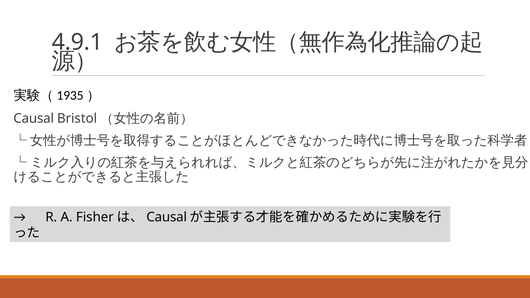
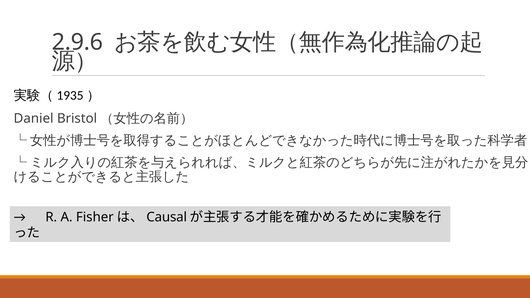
4.9.1: 4.9.1 -> 2.9.6 (77, 42)
Causal: Causal -> Daniel (34, 118)
